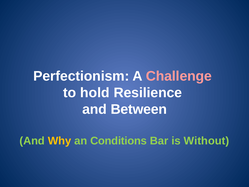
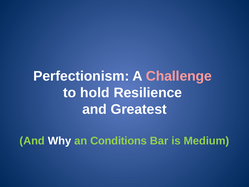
Between: Between -> Greatest (139, 109)
Why colour: yellow -> white (59, 141)
Without: Without -> Medium (206, 141)
